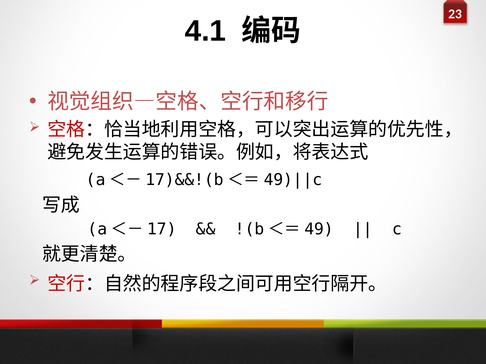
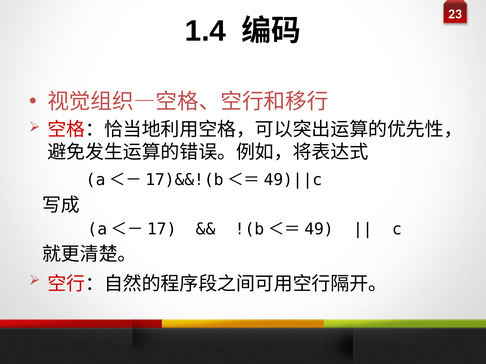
4.1: 4.1 -> 1.4 (206, 31)
